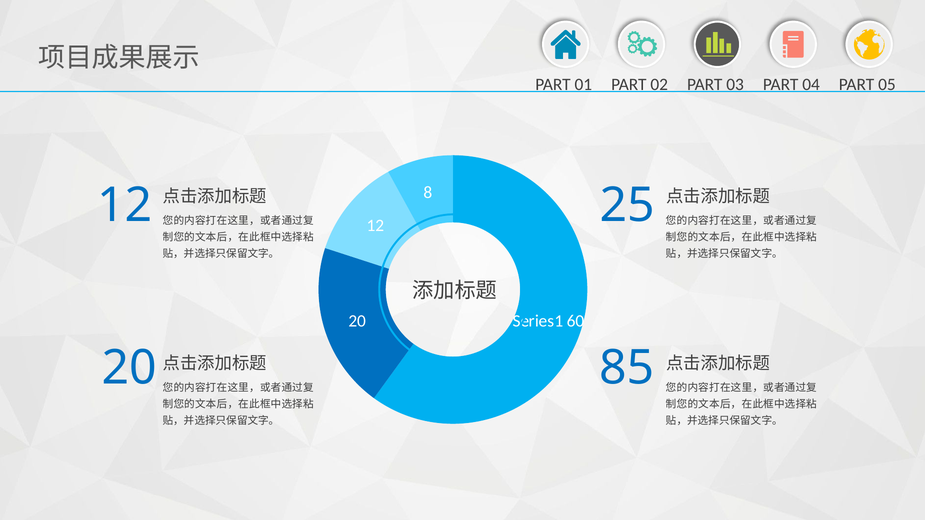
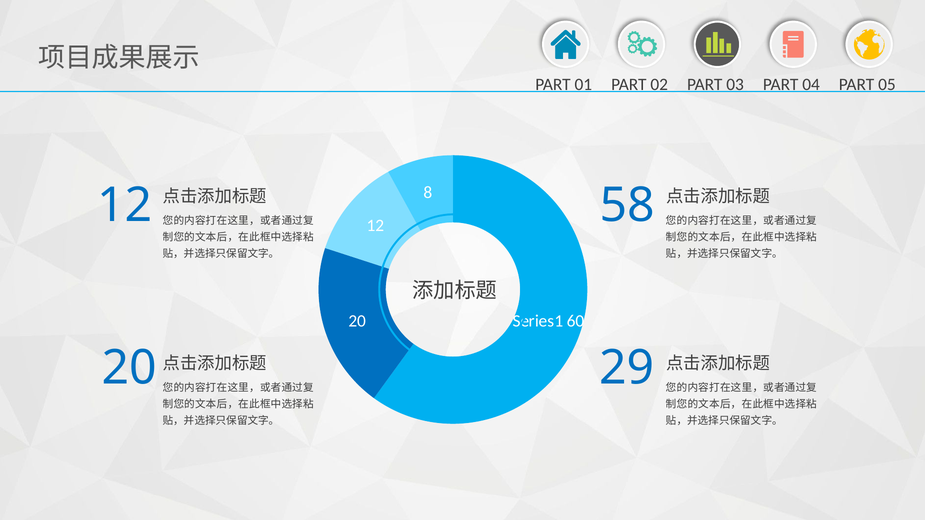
25: 25 -> 58 (627, 206)
85: 85 -> 29 (627, 368)
